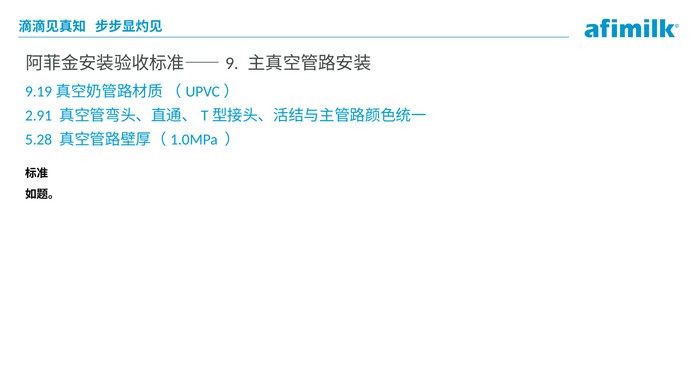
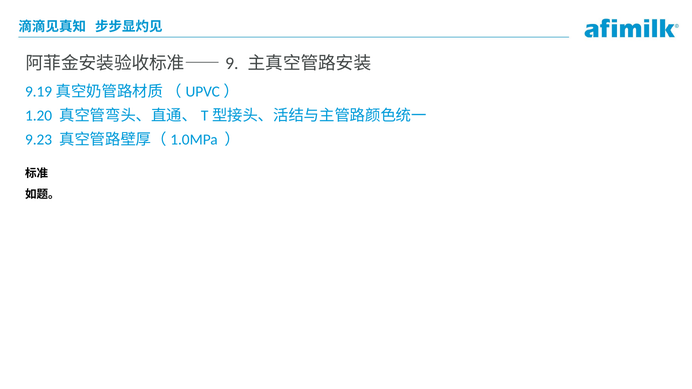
2.91: 2.91 -> 1.20 (39, 116)
5.28: 5.28 -> 9.23 (39, 140)
